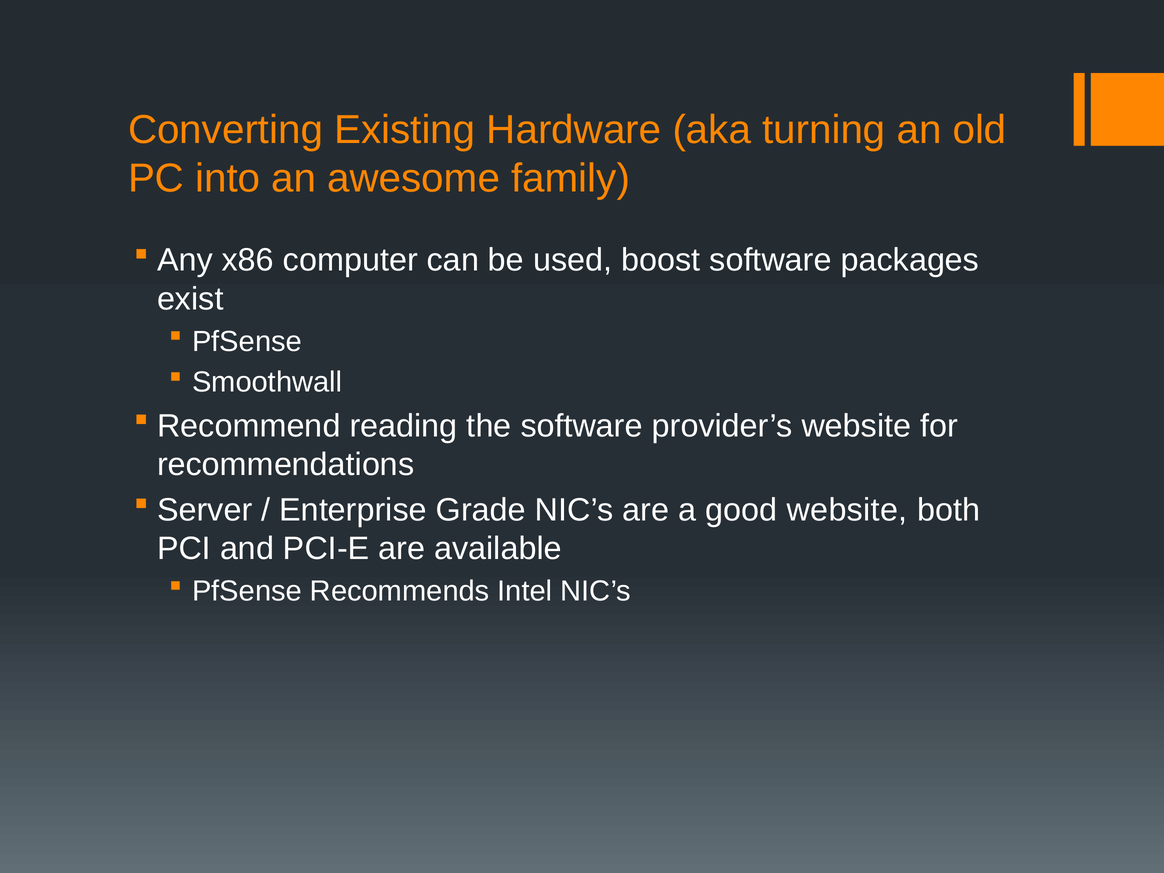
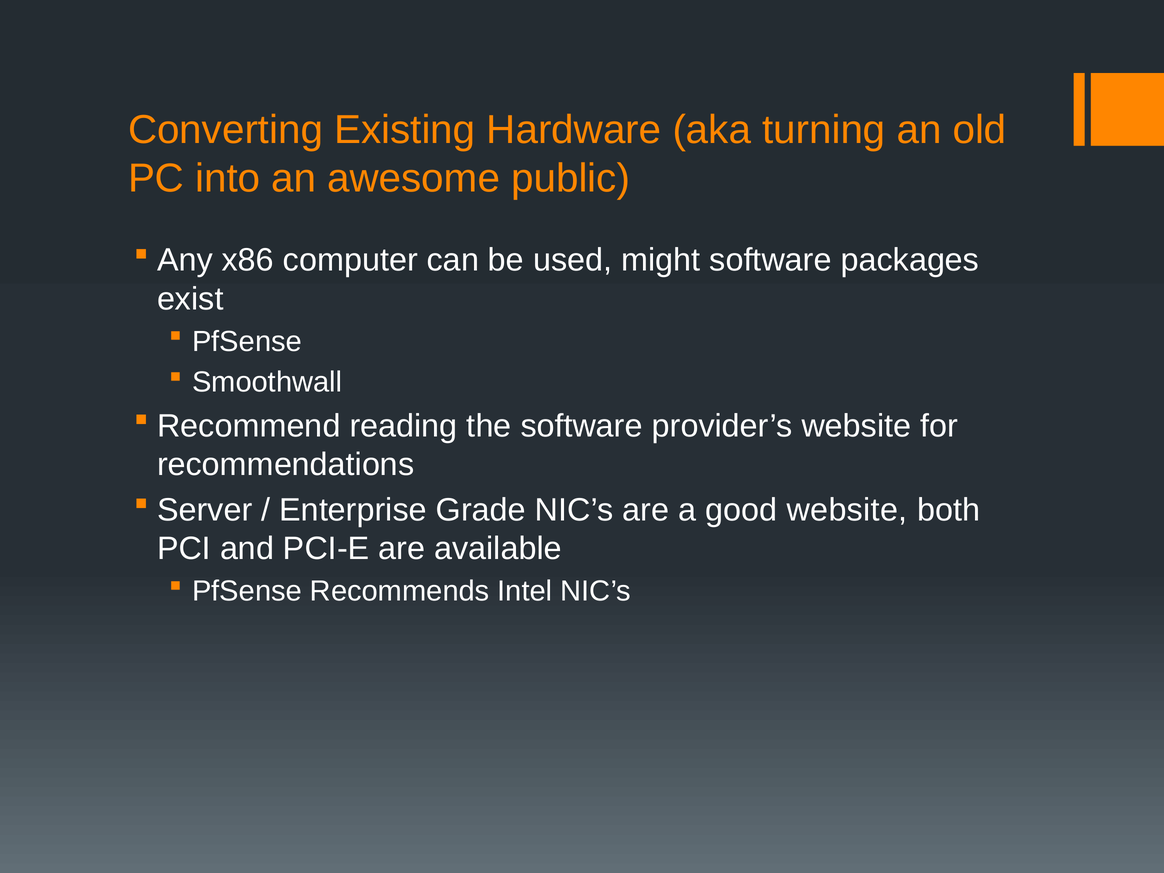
family: family -> public (571, 178)
boost: boost -> might (661, 260)
